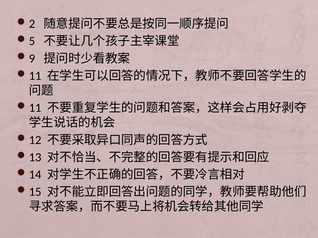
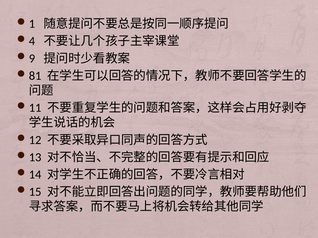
2: 2 -> 1 (32, 24)
5: 5 -> 4 (32, 41)
11: 11 -> 81 (35, 76)
